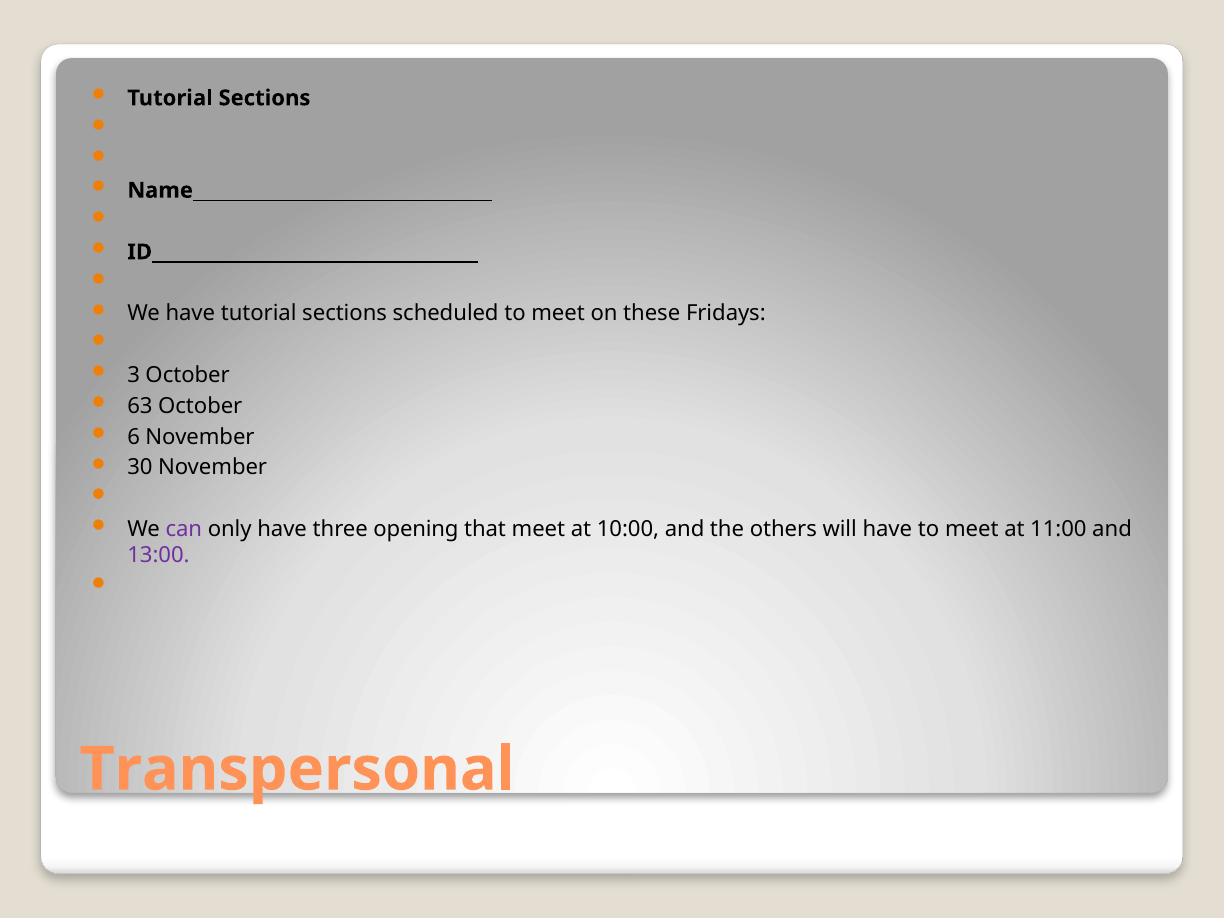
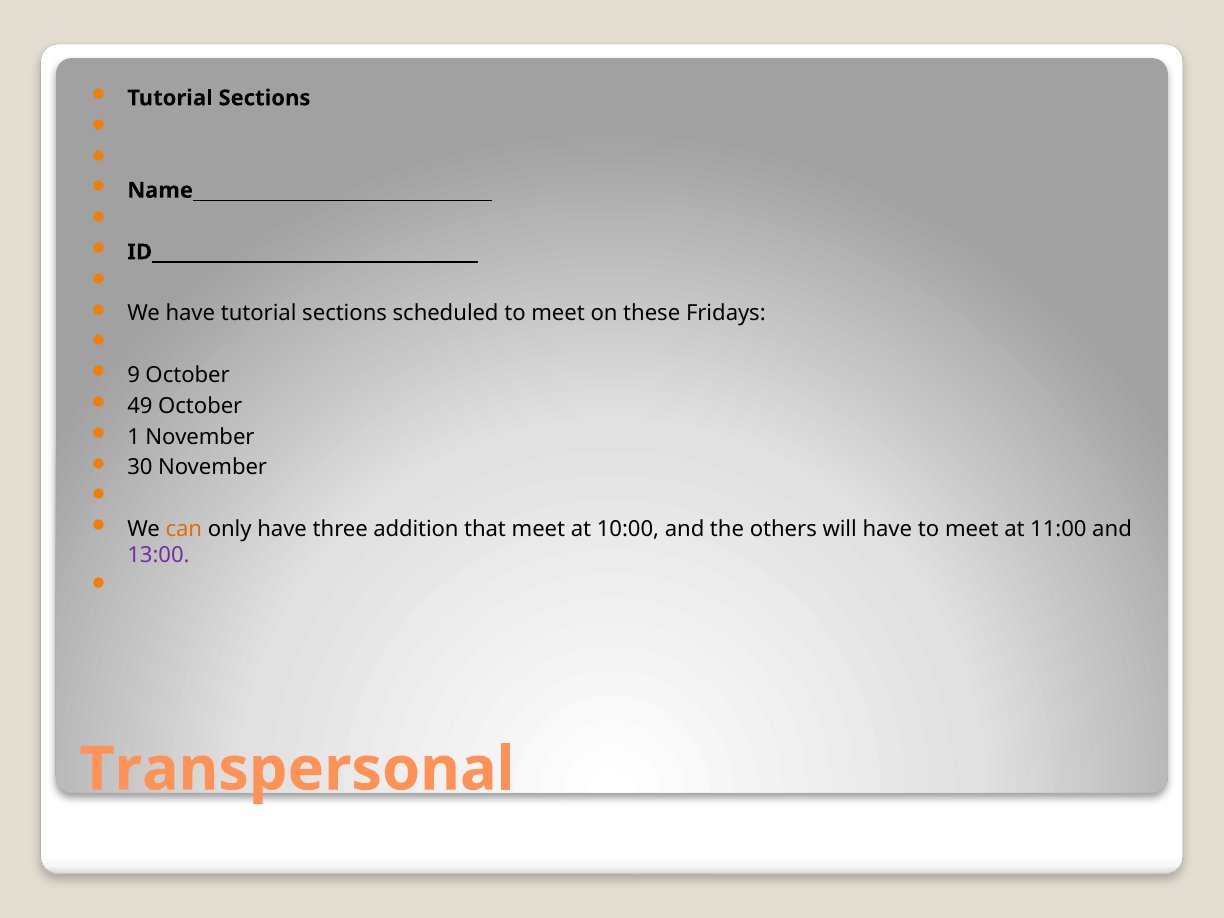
3: 3 -> 9 (134, 375)
63: 63 -> 49 (140, 406)
6: 6 -> 1 (134, 437)
can colour: purple -> orange (184, 529)
opening: opening -> addition (416, 529)
